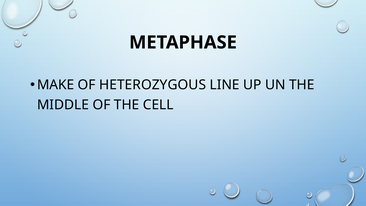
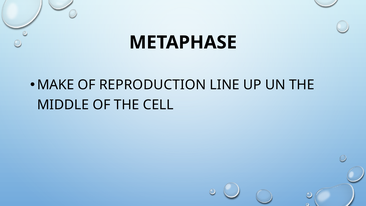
HETEROZYGOUS: HETEROZYGOUS -> REPRODUCTION (153, 85)
